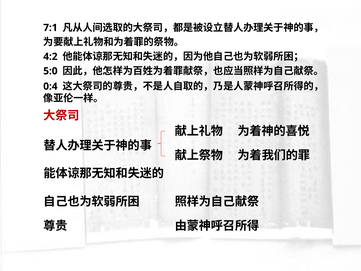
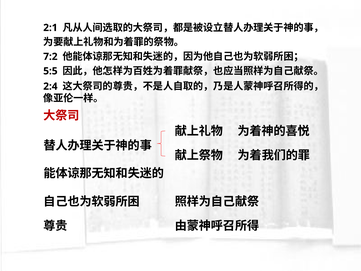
7:1: 7:1 -> 2:1 (50, 28)
4:2: 4:2 -> 7:2 (50, 57)
5:0: 5:0 -> 5:5 (50, 71)
0:4: 0:4 -> 2:4 (50, 86)
